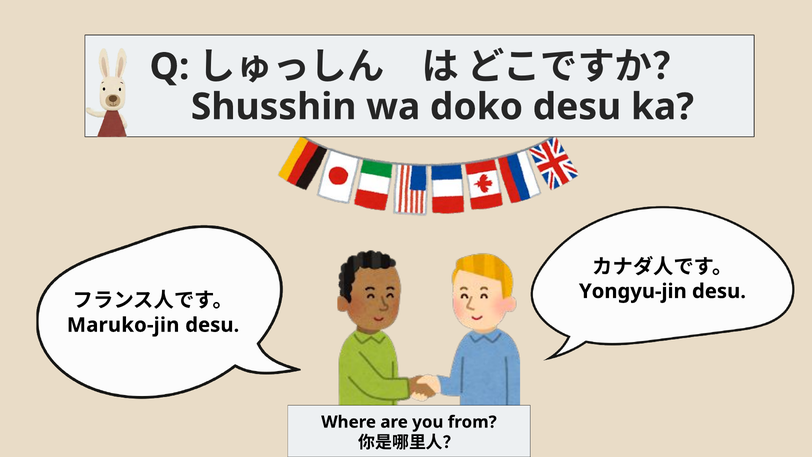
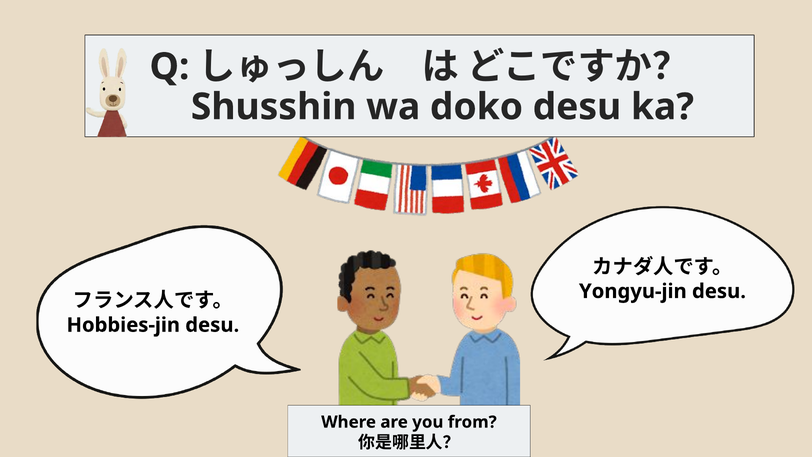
Maruko-jin: Maruko-jin -> Hobbies-jin (123, 325)
